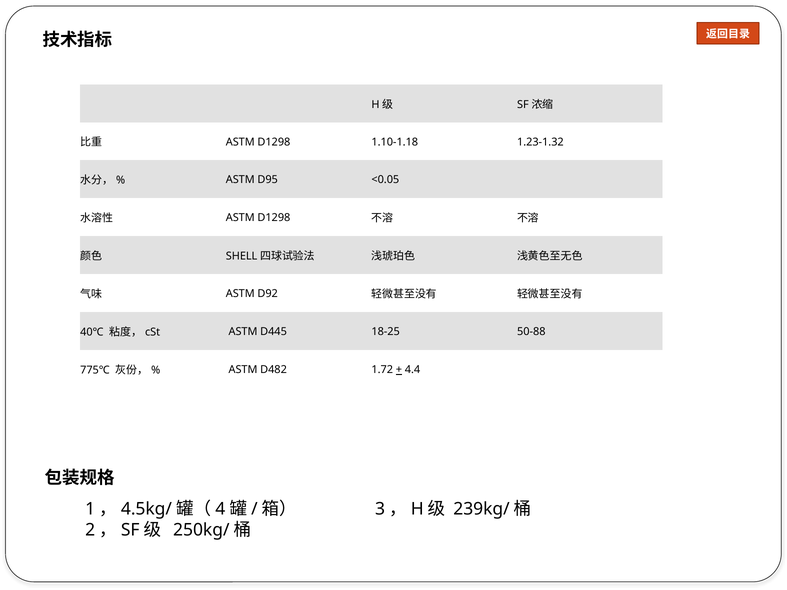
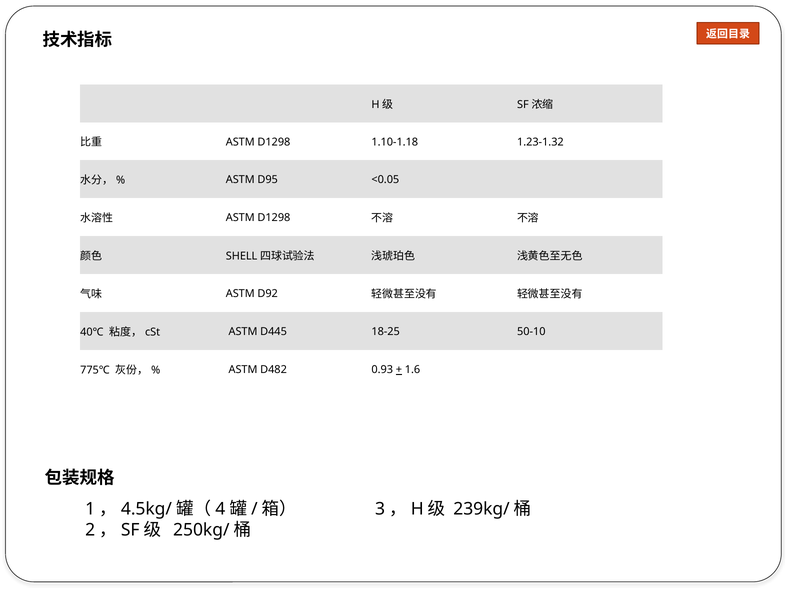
50-88: 50-88 -> 50-10 (531, 332)
1.72: 1.72 -> 0.93 (382, 370)
4.4: 4.4 -> 1.6 (412, 370)
